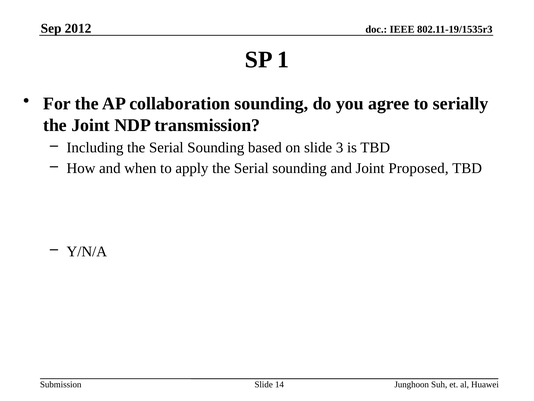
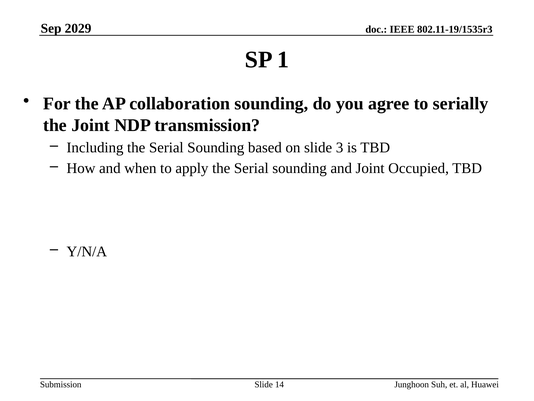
2012: 2012 -> 2029 (78, 28)
Proposed: Proposed -> Occupied (419, 168)
